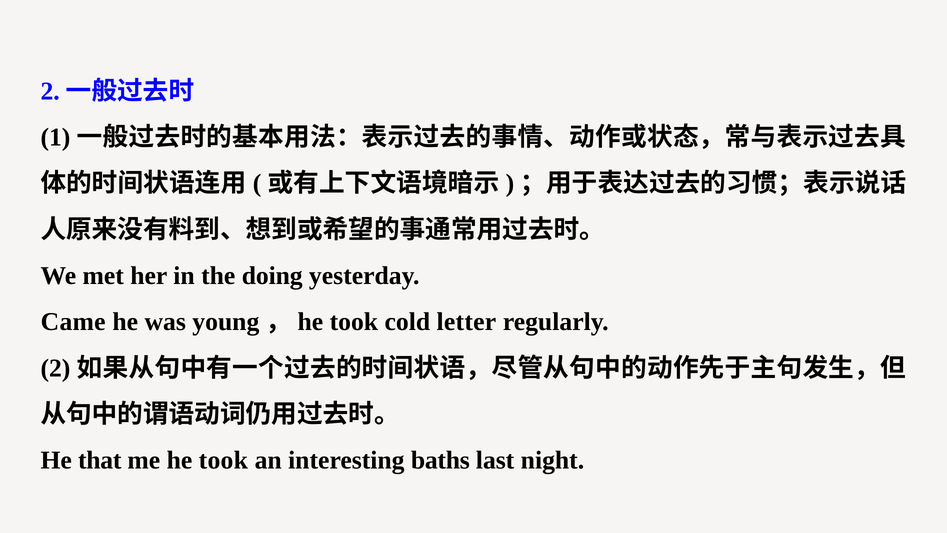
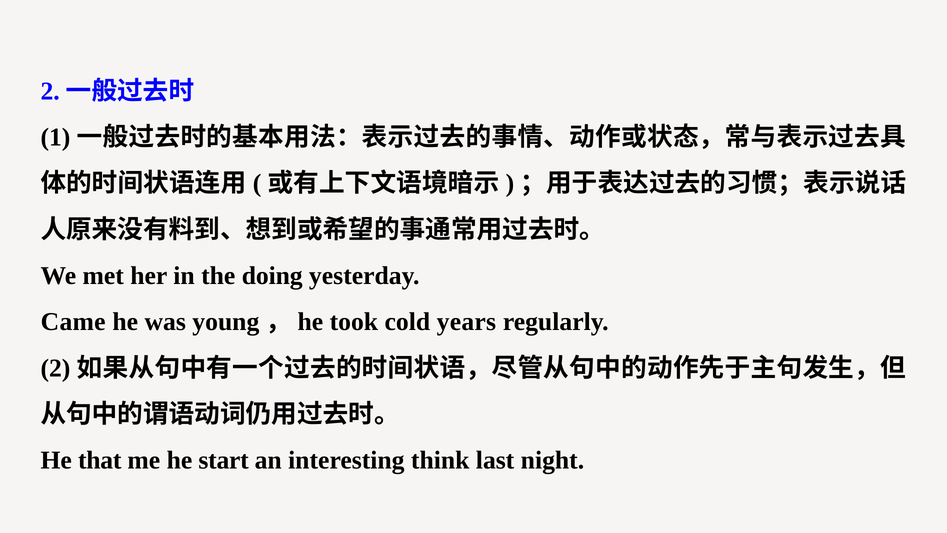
letter: letter -> years (466, 322)
he took: took -> start (224, 460)
baths: baths -> think (440, 460)
